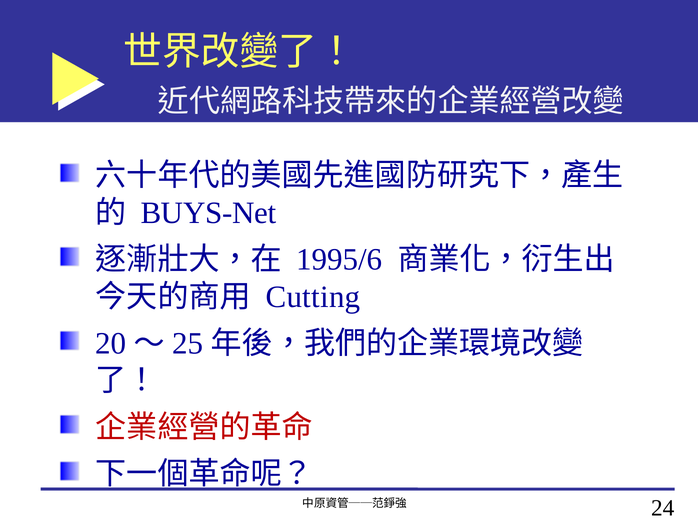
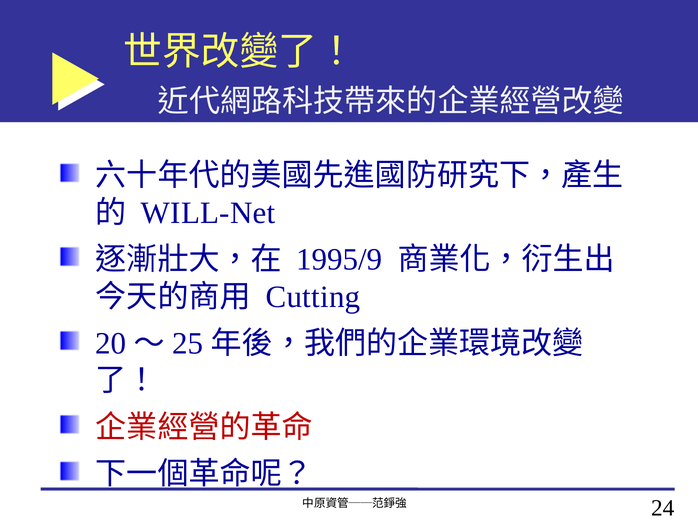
BUYS-Net: BUYS-Net -> WILL-Net (208, 213)
1995/6: 1995/6 -> 1995/9 (339, 259)
